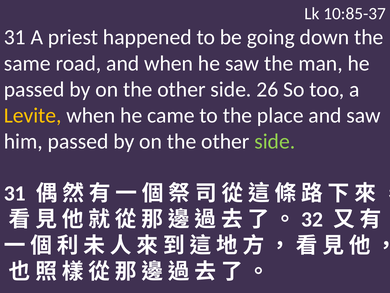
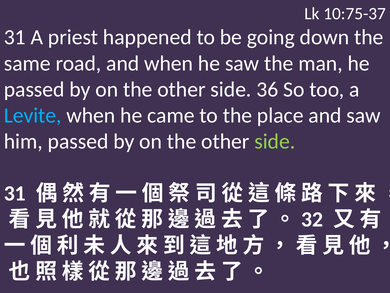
10:85-37: 10:85-37 -> 10:75-37 (355, 14)
26: 26 -> 36 (267, 89)
Levite colour: yellow -> light blue (33, 115)
